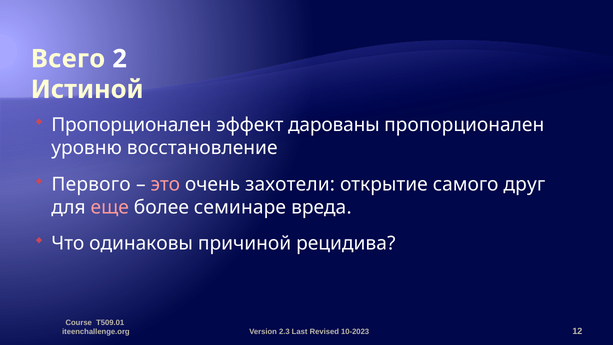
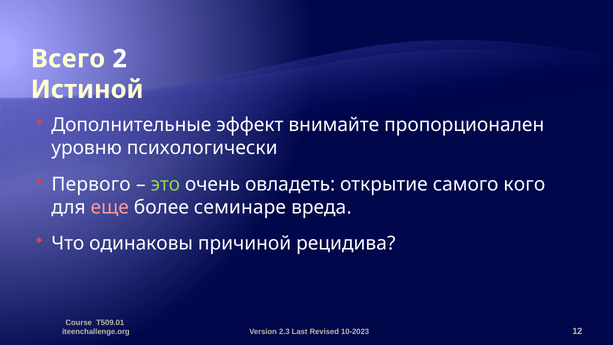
Пропорционален: Пропорционален -> Дополнительные (131, 125)
дарованы: дарованы -> внимайте (334, 125)
восстановление: восстановление -> психологически (202, 148)
это colour: pink -> light green (165, 184)
захотели: захотели -> овладеть (290, 184)
друг: друг -> кого (524, 184)
